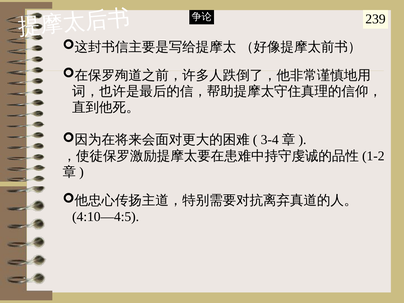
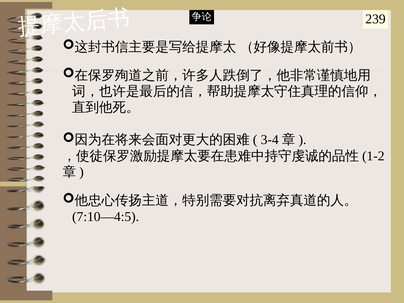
4:10—4:5: 4:10—4:5 -> 7:10—4:5 (106, 217)
